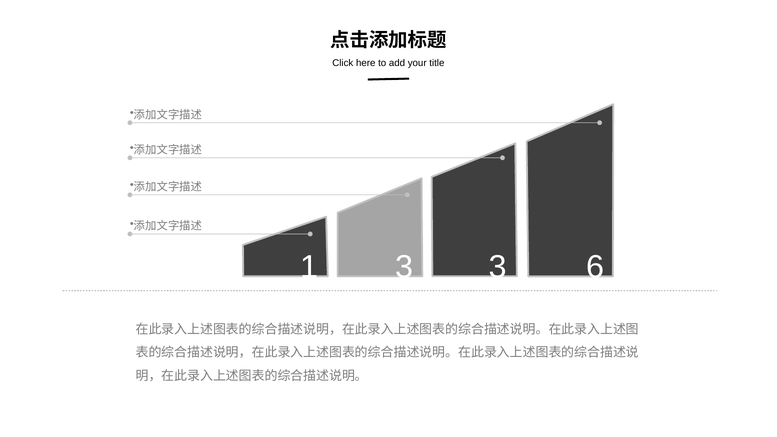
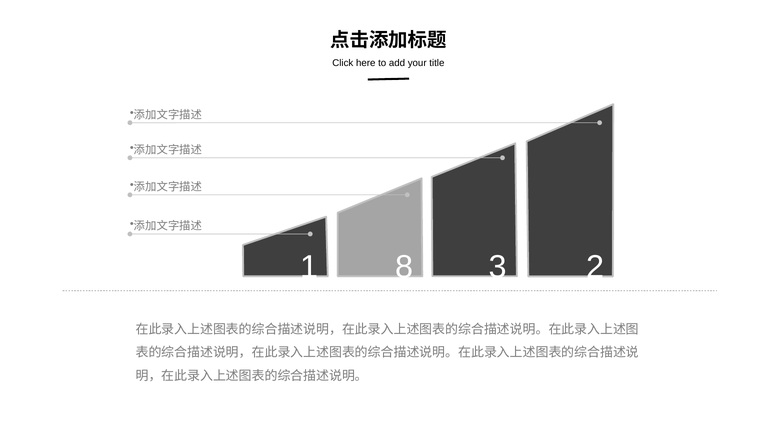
1 3: 3 -> 8 (404, 267)
6: 6 -> 2 (595, 267)
